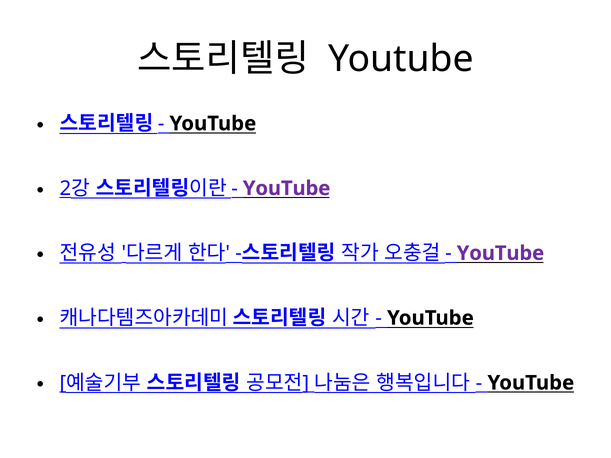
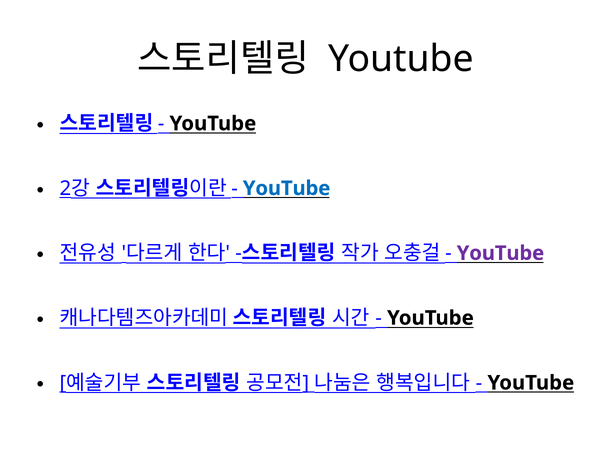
YouTube colour: purple -> blue (287, 188)
